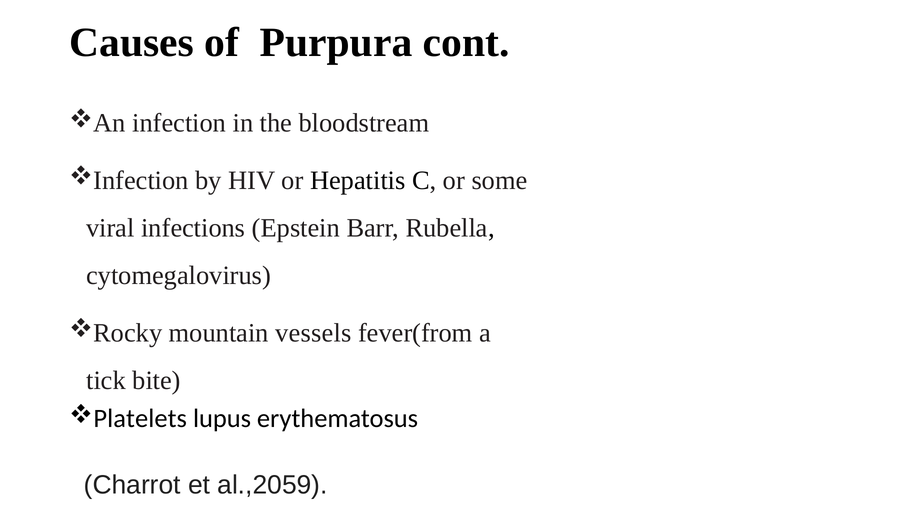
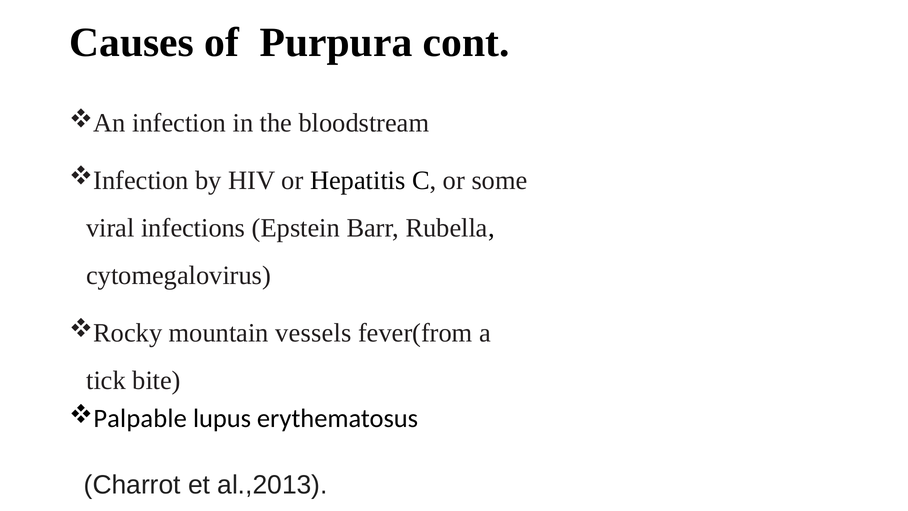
Platelets: Platelets -> Palpable (140, 418)
al.,2059: al.,2059 -> al.,2013 (272, 485)
